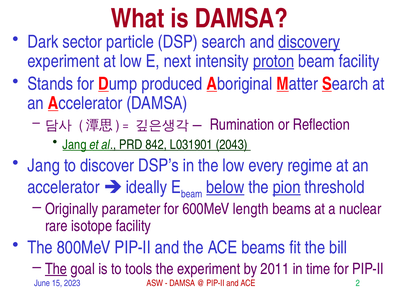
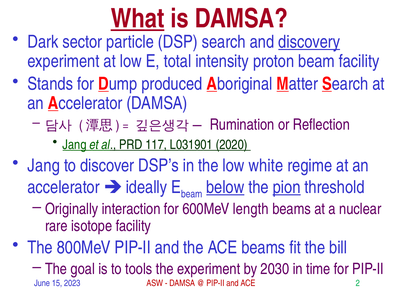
What underline: none -> present (138, 19)
next: next -> total (178, 61)
proton underline: present -> none (274, 61)
842: 842 -> 117 (156, 145)
2043: 2043 -> 2020 (232, 145)
every: every -> white (266, 165)
parameter: parameter -> interaction (131, 209)
The underline: present -> none (56, 268)
2011: 2011 -> 2030 (275, 268)
